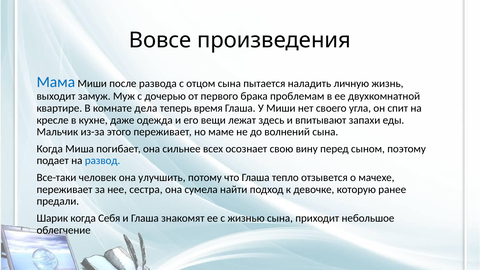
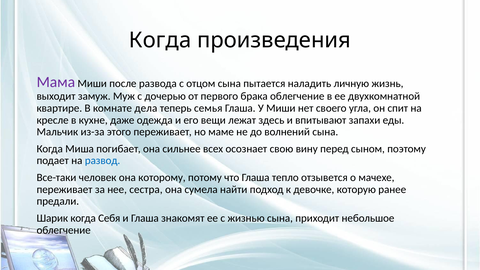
Вовсе: Вовсе -> Когда (160, 40)
Мама colour: blue -> purple (56, 82)
брака проблемам: проблемам -> облегчение (297, 96)
время: время -> семья (208, 108)
улучшить: улучшить -> которому (162, 178)
